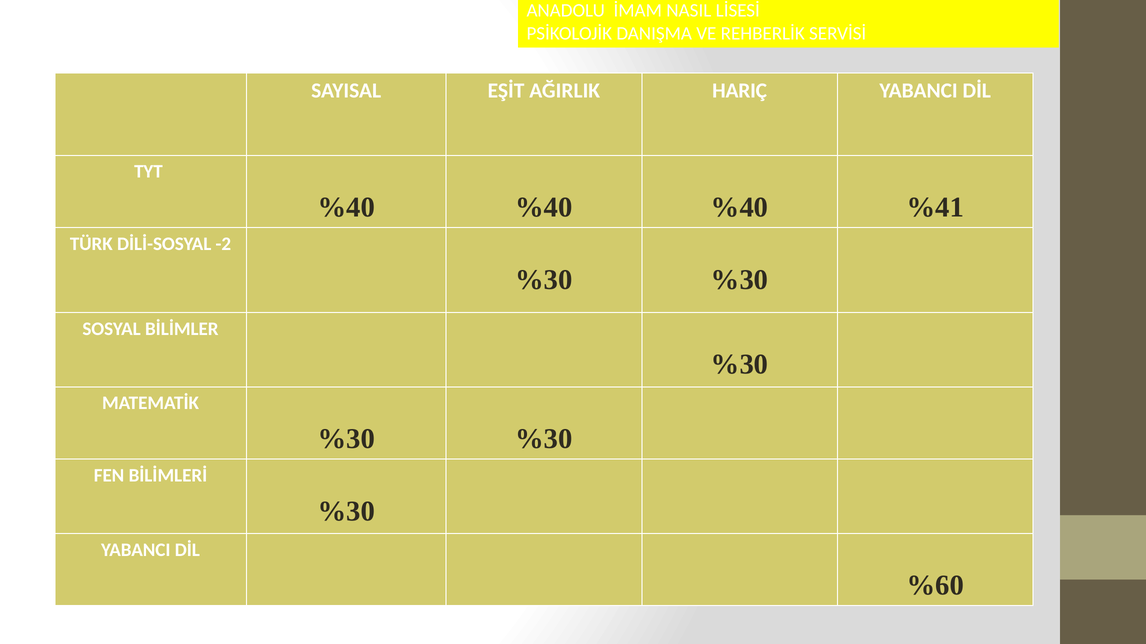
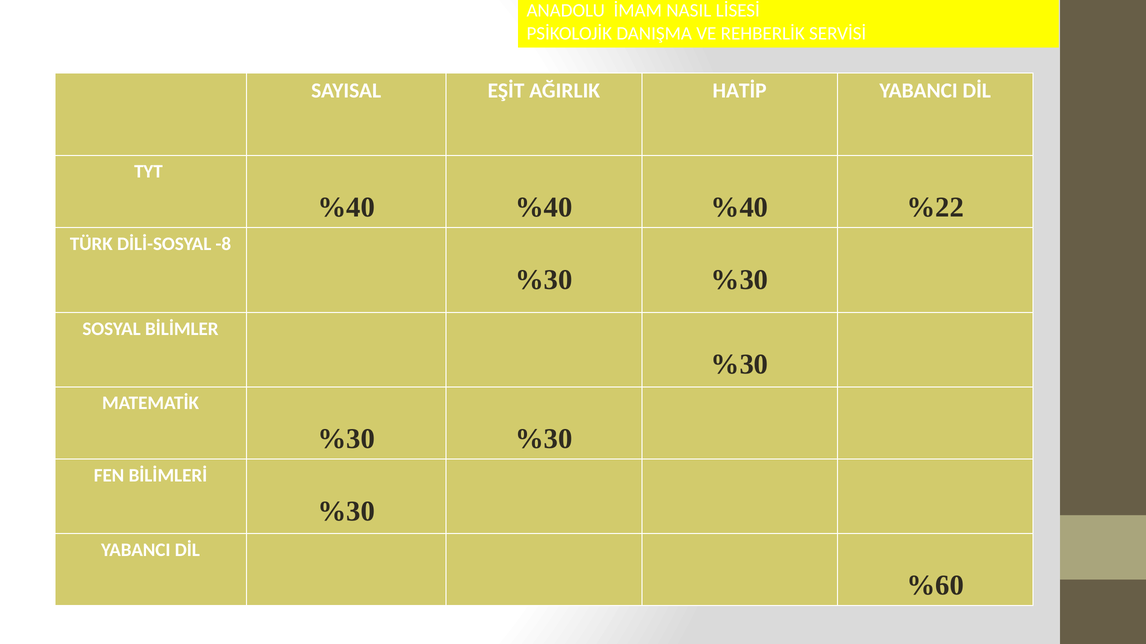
HARIÇ: HARIÇ -> HATİP (740, 91)
%41: %41 -> %22 (935, 207)
-2: -2 -> -8 (223, 244)
